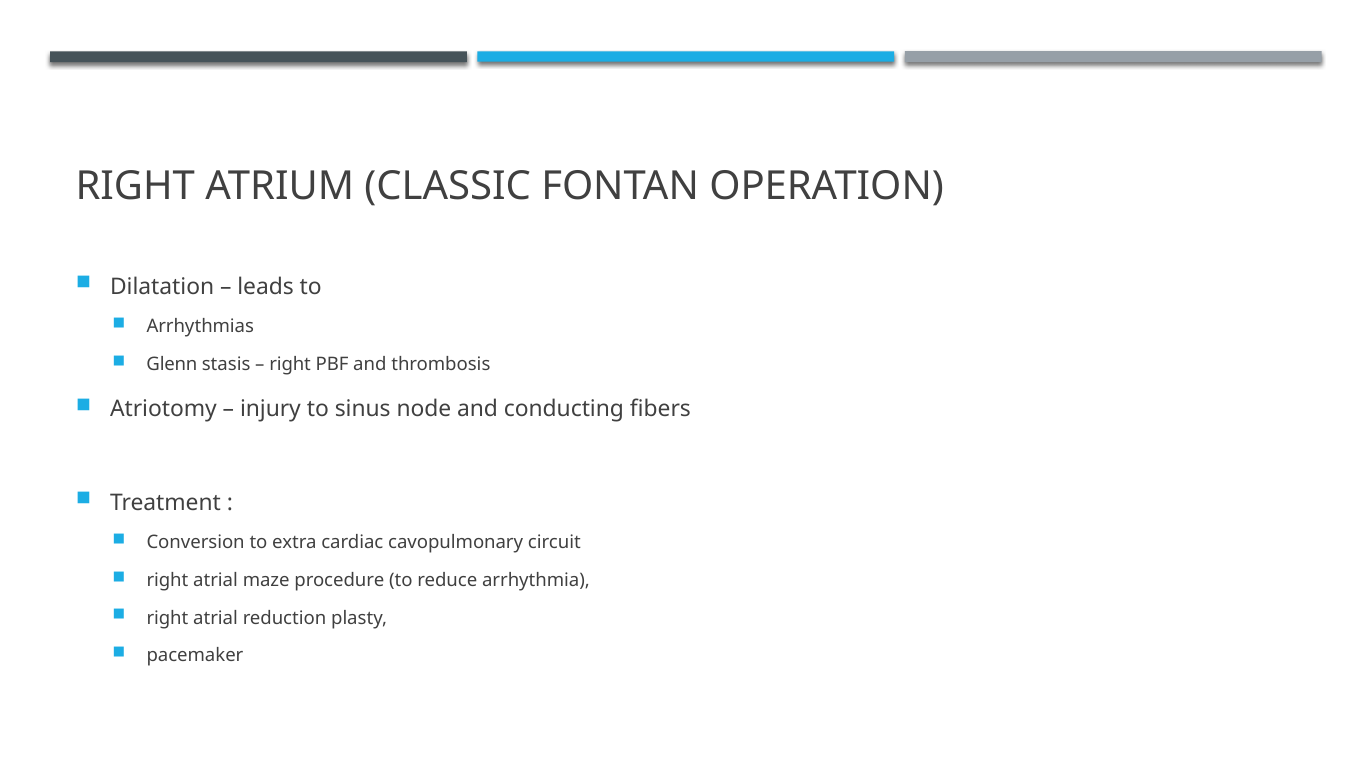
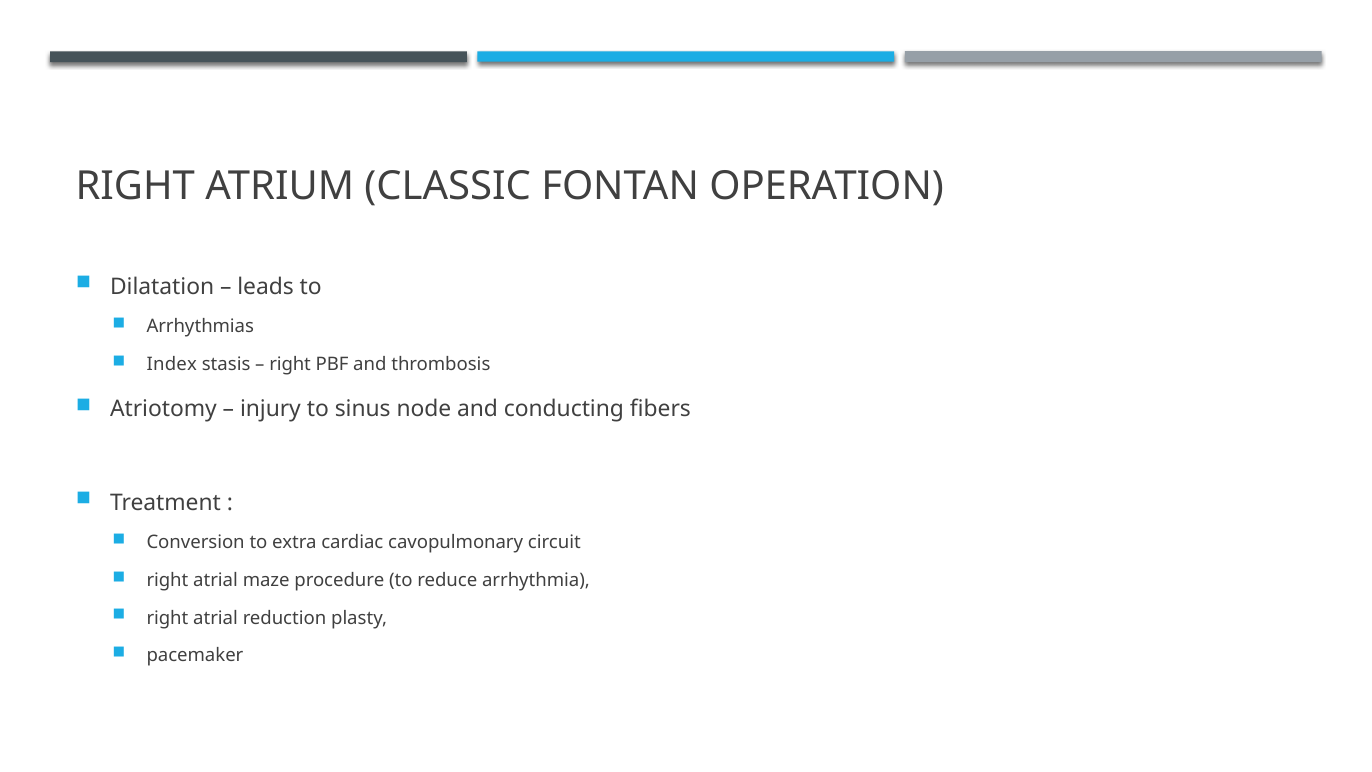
Glenn: Glenn -> Index (172, 364)
